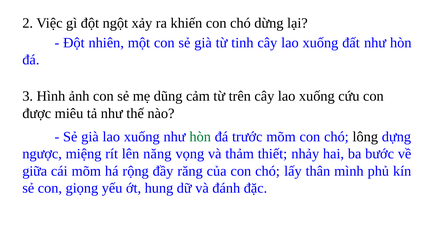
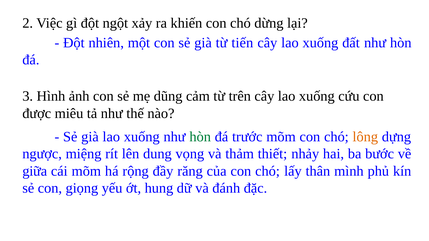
tinh: tinh -> tiến (242, 43)
lông colour: black -> orange (365, 137)
năng: năng -> dung (157, 154)
